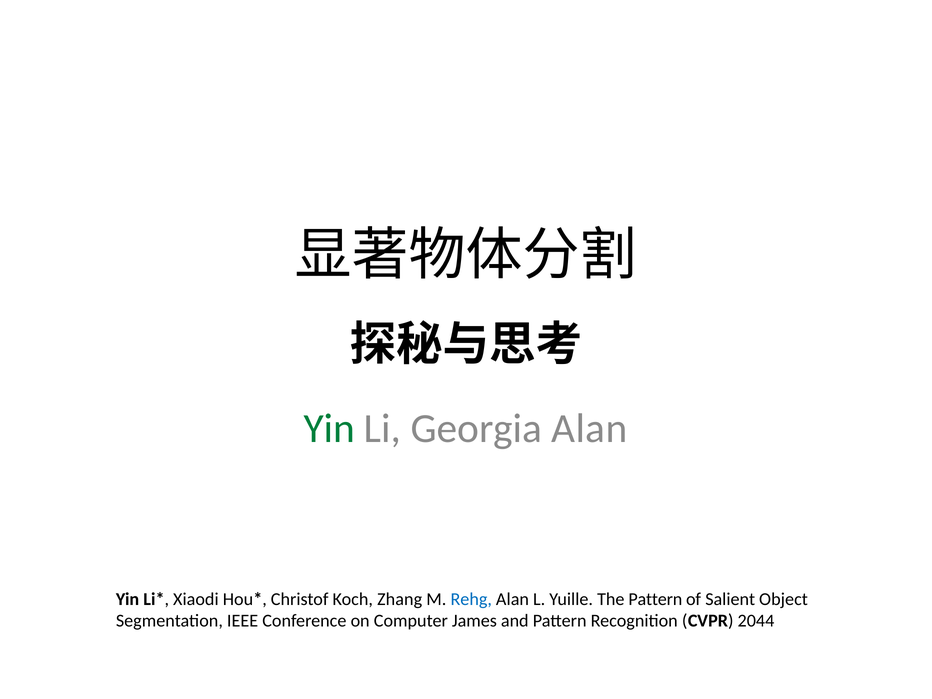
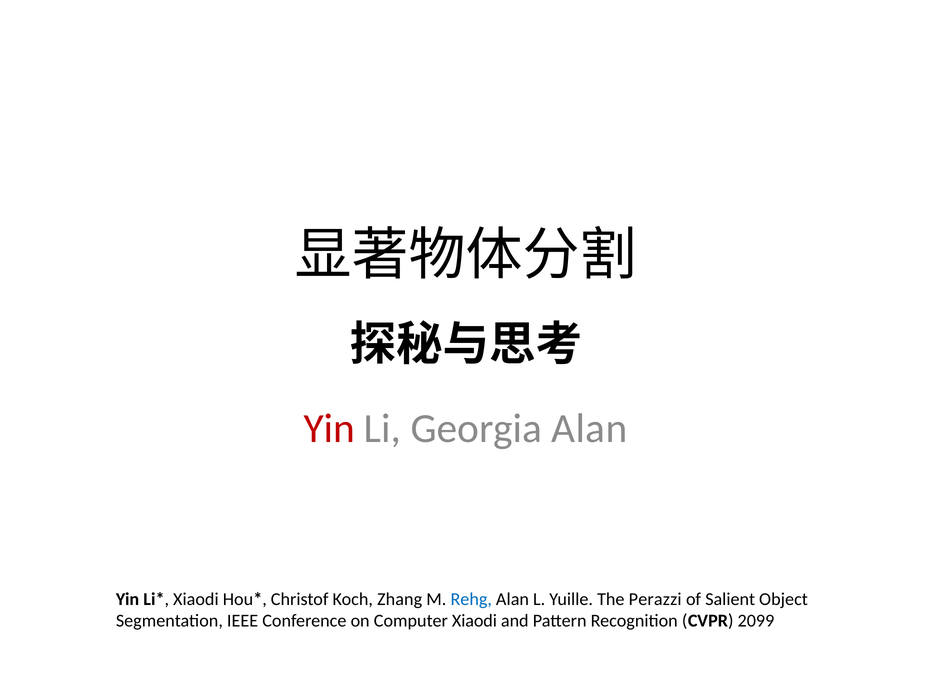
Yin colour: green -> red (329, 429)
The Pattern: Pattern -> Perazzi (655, 599)
Computer James: James -> Xiaodi (474, 621)
2044: 2044 -> 2099 (756, 621)
